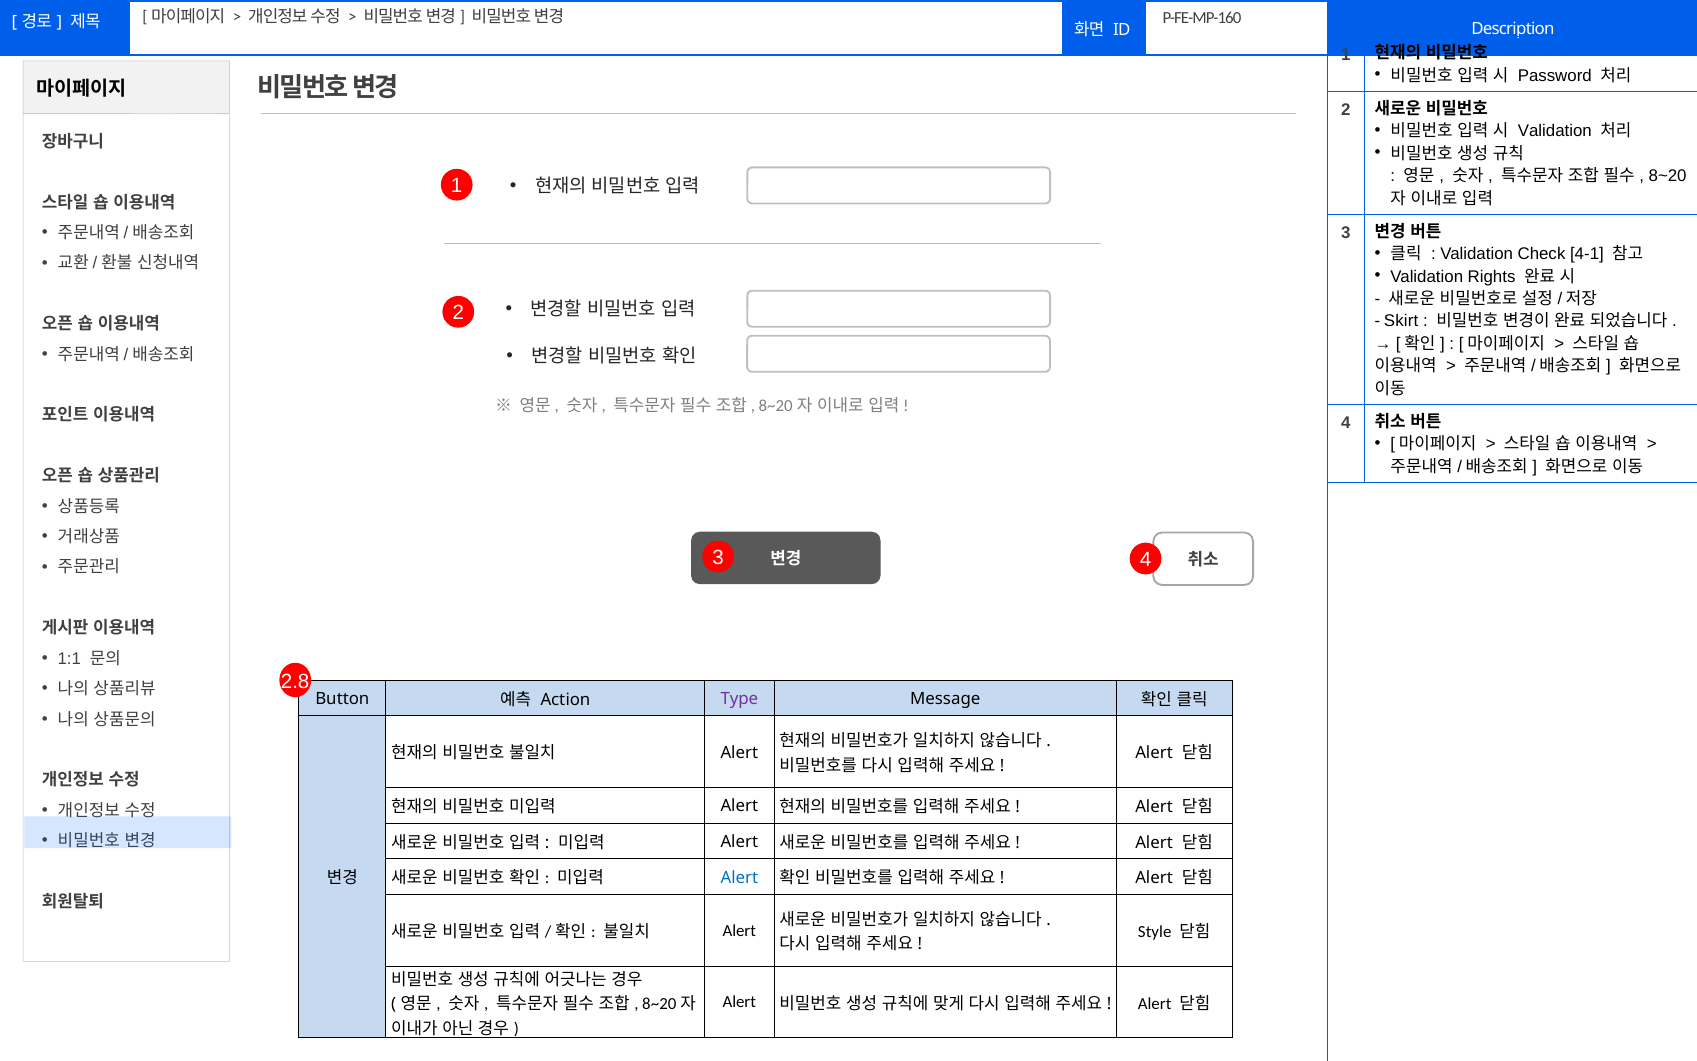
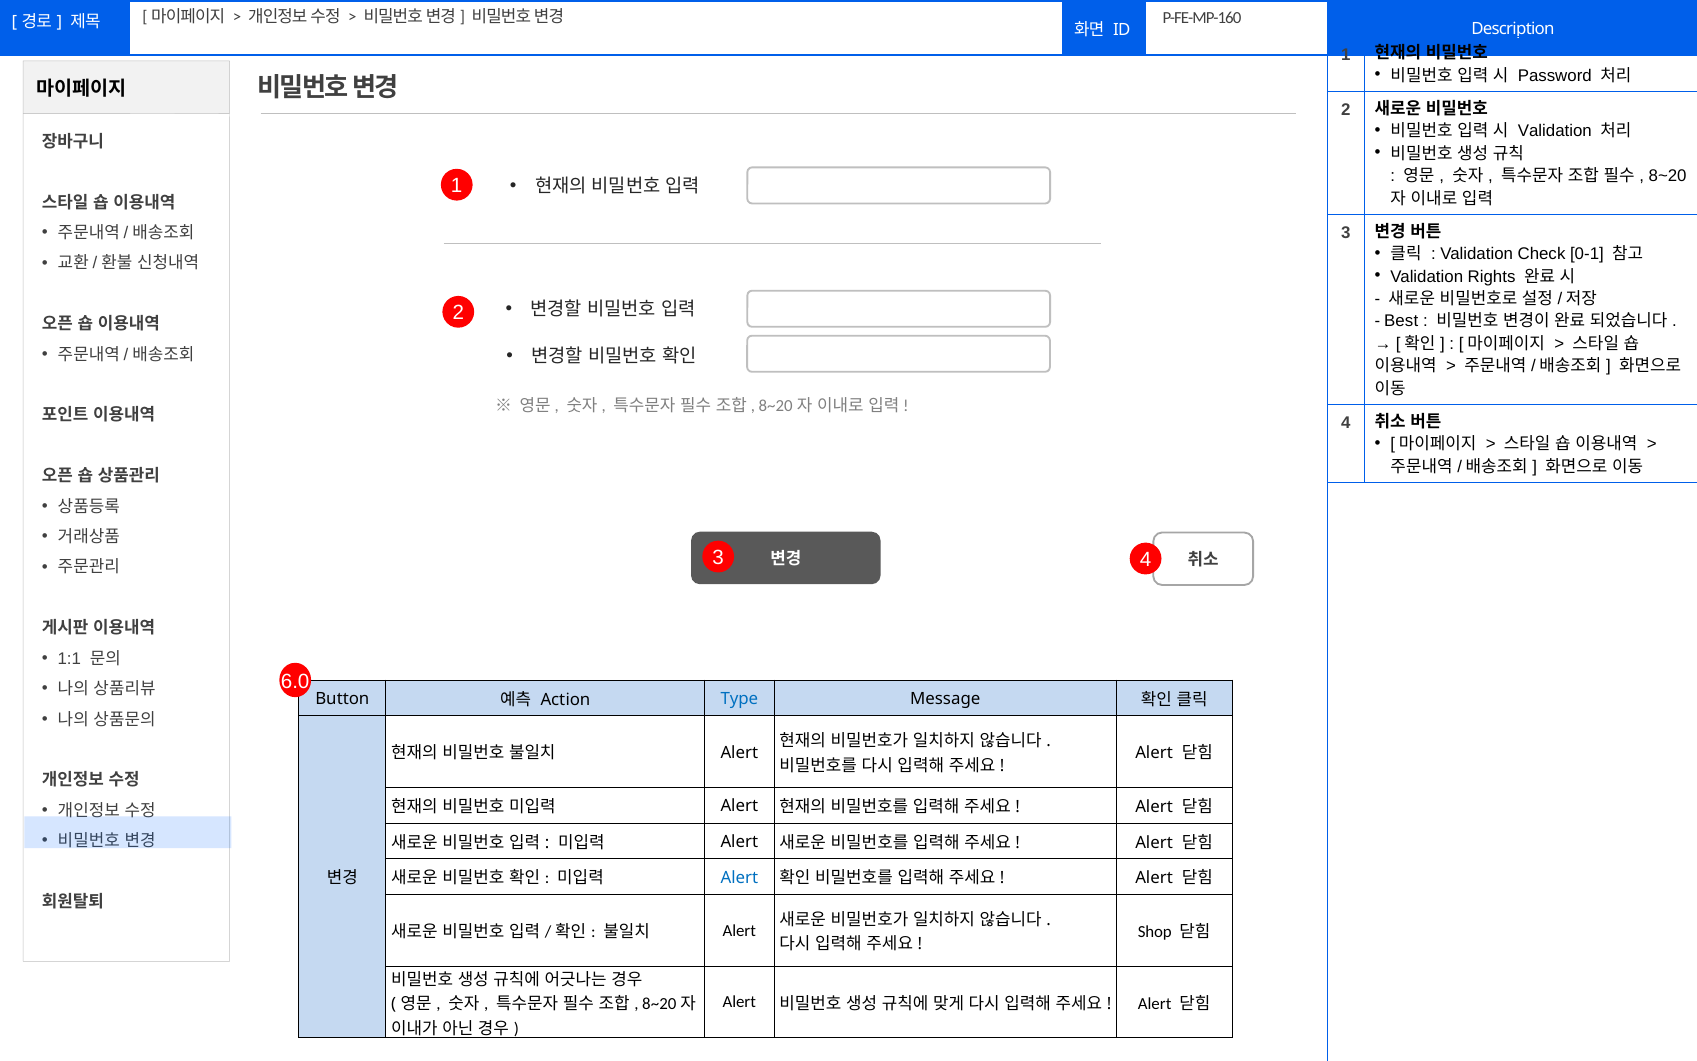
4-1: 4-1 -> 0-1 (1587, 254)
Skirt: Skirt -> Best (1401, 321)
2.8: 2.8 -> 6.0 (295, 681)
Type colour: purple -> blue (739, 698)
Style: Style -> Shop (1155, 932)
